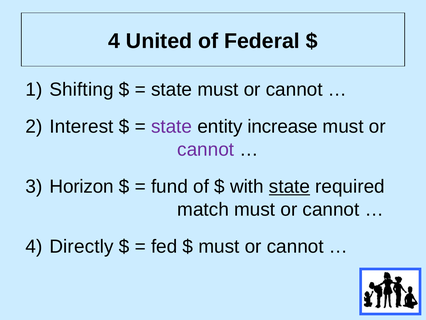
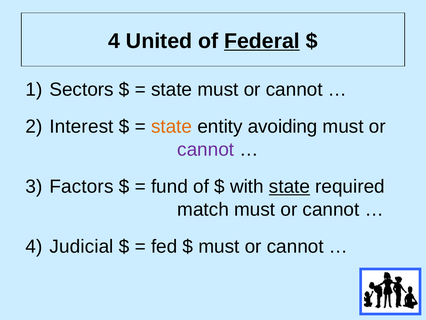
Federal underline: none -> present (262, 41)
Shifting: Shifting -> Sectors (82, 89)
state colour: purple -> orange (172, 127)
increase: increase -> avoiding (283, 127)
Horizon: Horizon -> Factors (82, 186)
Directly: Directly -> Judicial (82, 246)
